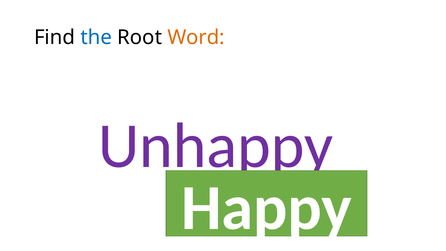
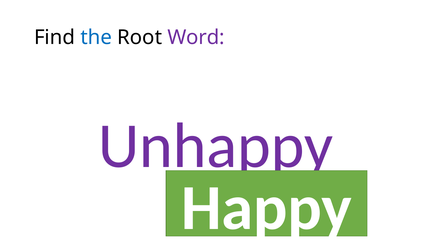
Word colour: orange -> purple (196, 37)
